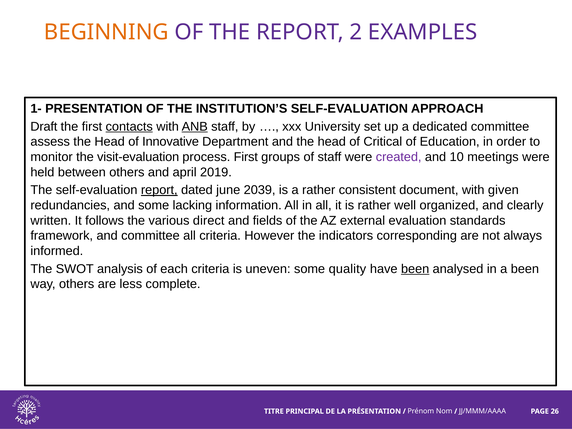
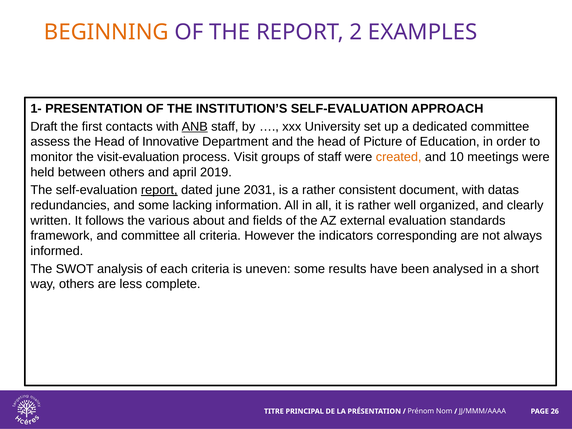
contacts underline: present -> none (129, 127)
Critical: Critical -> Picture (383, 142)
process First: First -> Visit (246, 157)
created colour: purple -> orange (399, 157)
2039: 2039 -> 2031 (260, 190)
given: given -> datas (503, 190)
direct: direct -> about (209, 221)
quality: quality -> results (347, 269)
been underline: present -> none (415, 269)
a been: been -> short (525, 269)
